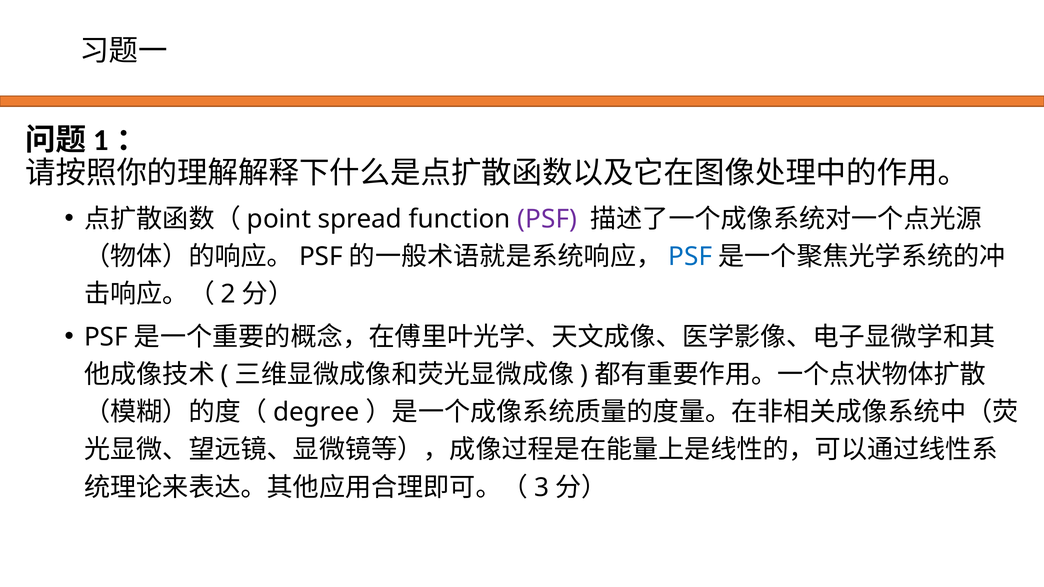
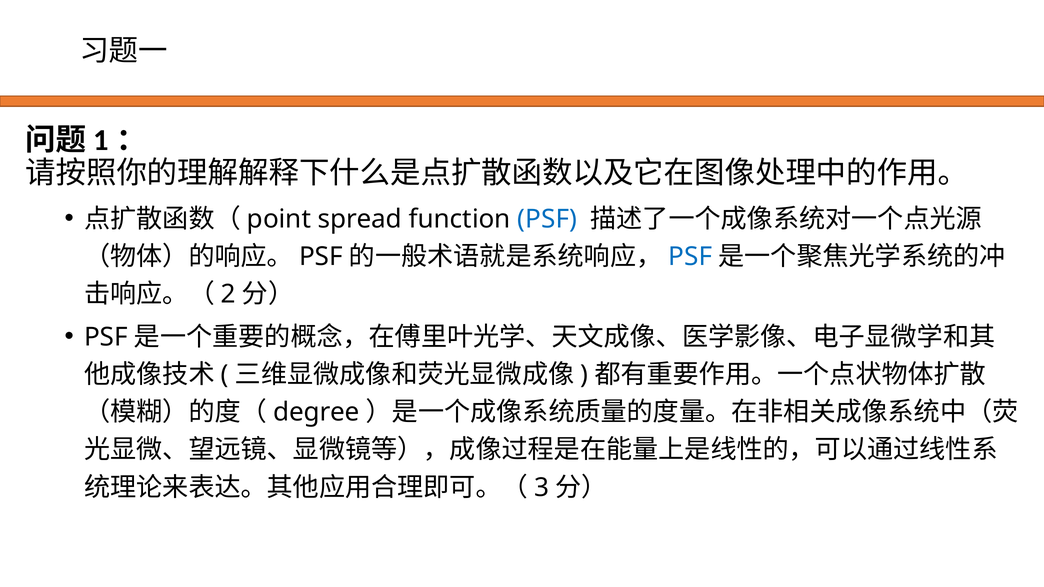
PSF colour: purple -> blue (547, 219)
